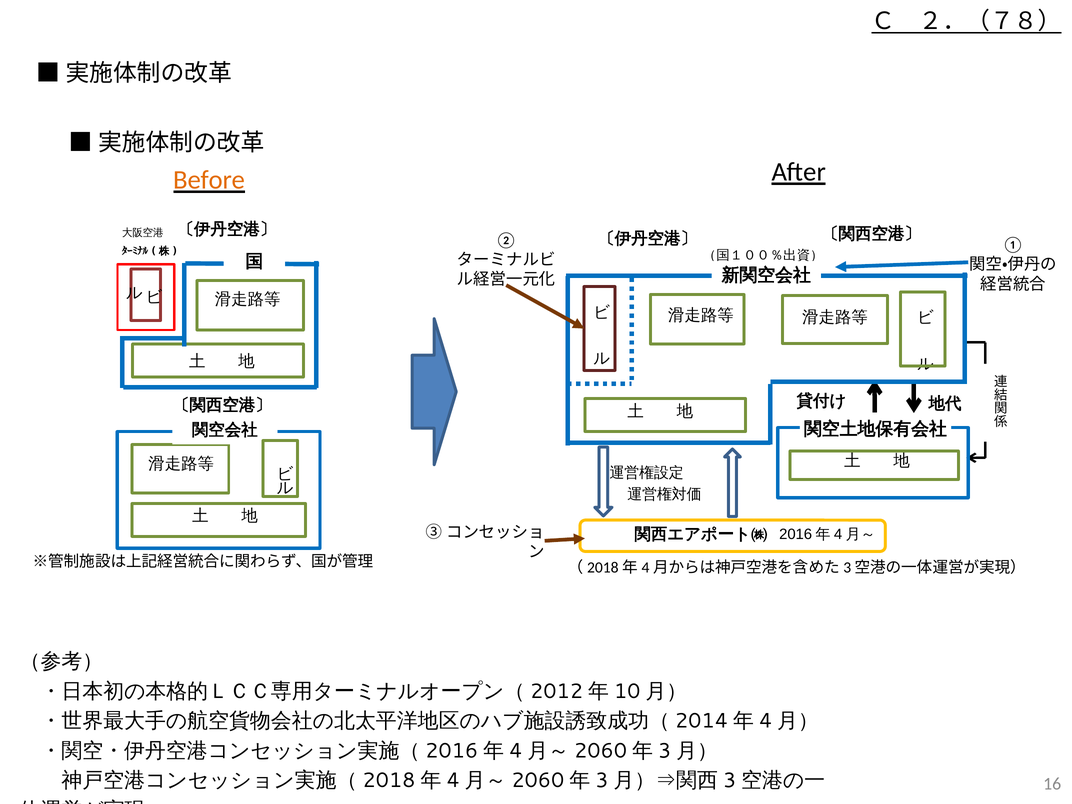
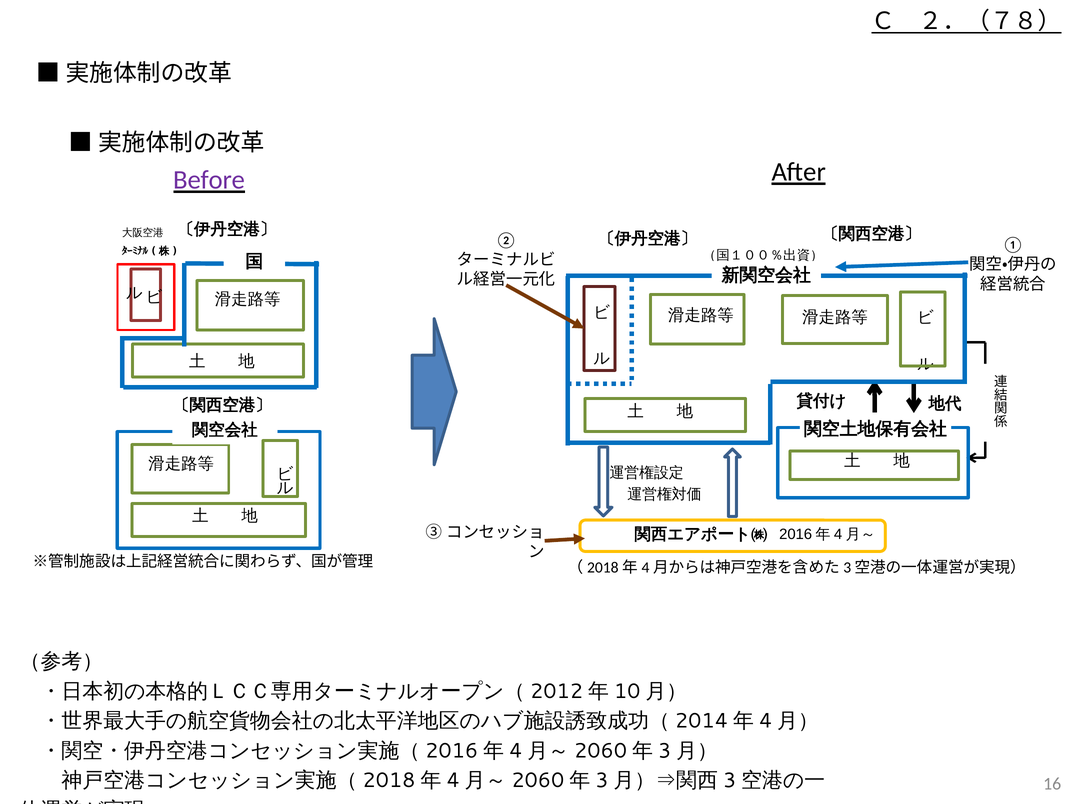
Before colour: orange -> purple (209, 180)
